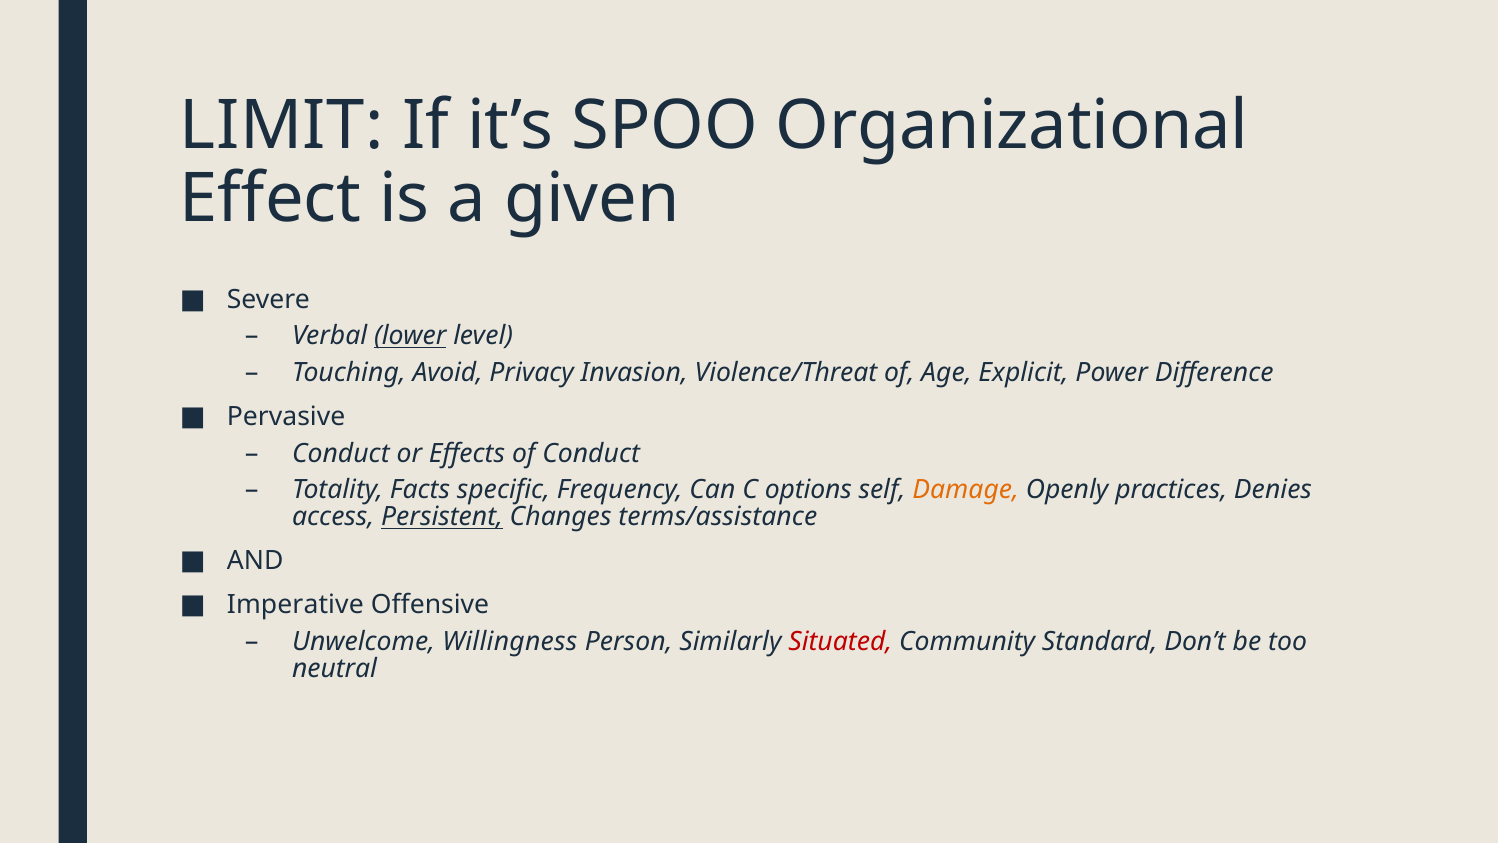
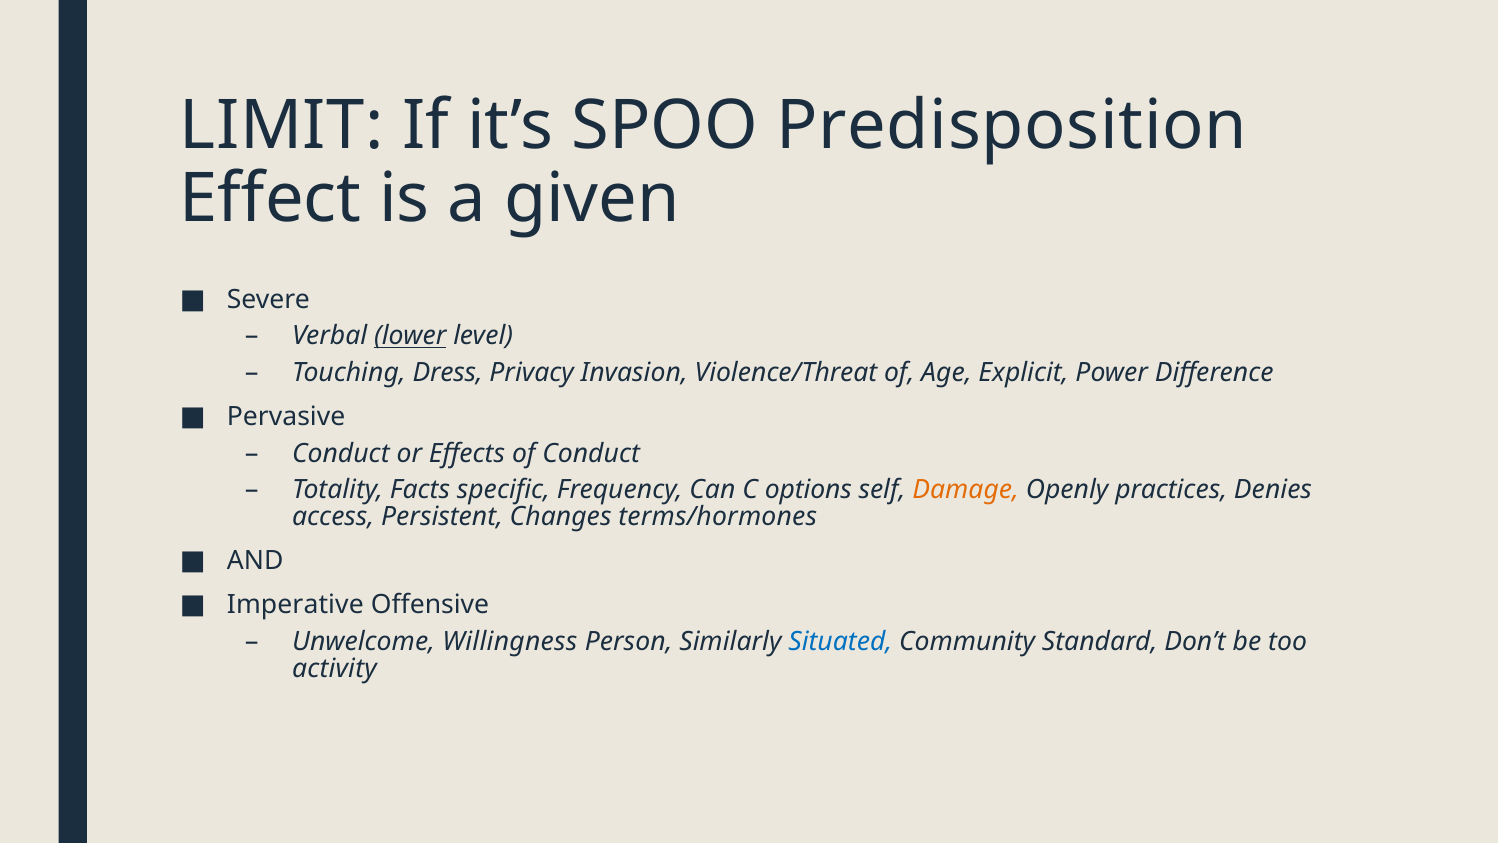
Organizational: Organizational -> Predisposition (1012, 126)
Avoid: Avoid -> Dress (448, 373)
Persistent underline: present -> none (442, 517)
terms/assistance: terms/assistance -> terms/hormones (718, 517)
Situated colour: red -> blue (840, 641)
neutral: neutral -> activity (334, 668)
